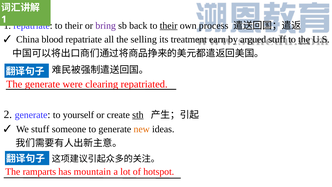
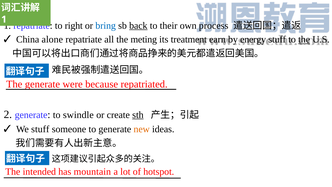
their: their -> right (74, 26)
bring colour: purple -> blue (106, 26)
back underline: none -> present (138, 26)
their underline: present -> none (169, 26)
blood: blood -> alone (52, 39)
selling: selling -> meting (144, 39)
argued: argued -> energy (253, 39)
clearing: clearing -> because (102, 84)
yourself: yourself -> swindle (78, 115)
ramparts: ramparts -> intended (39, 171)
